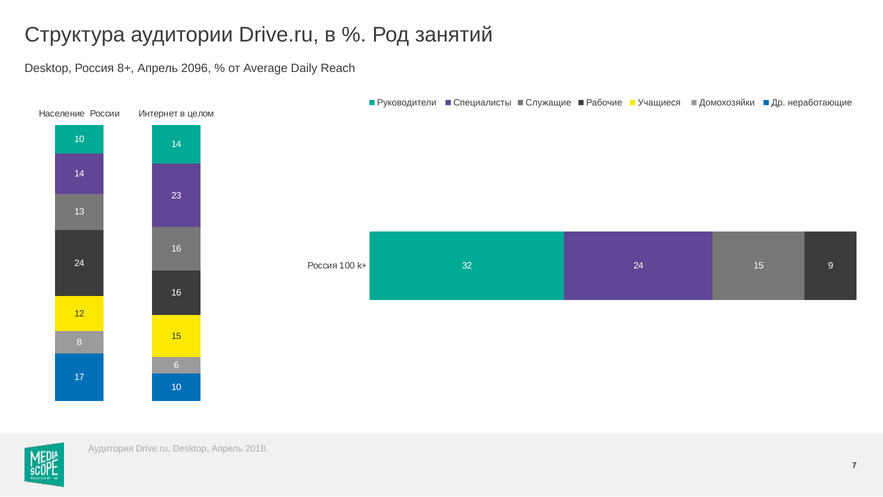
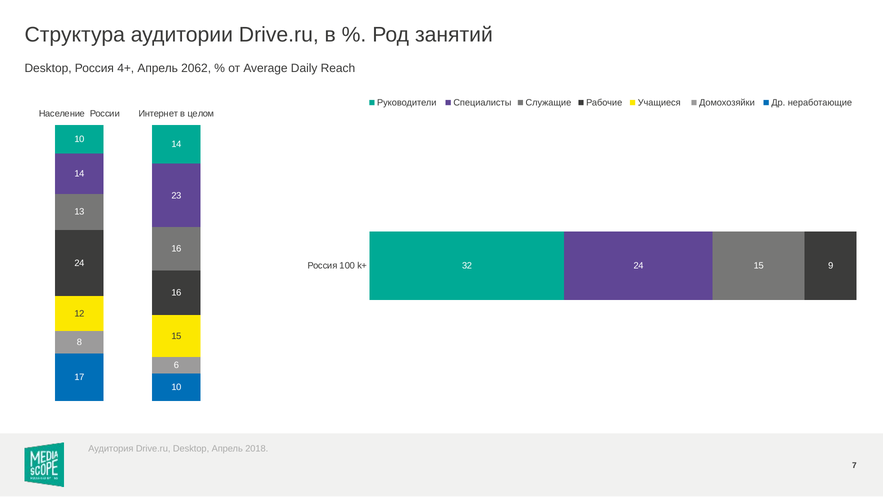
8+: 8+ -> 4+ (126, 68)
2096: 2096 -> 2062 (196, 68)
